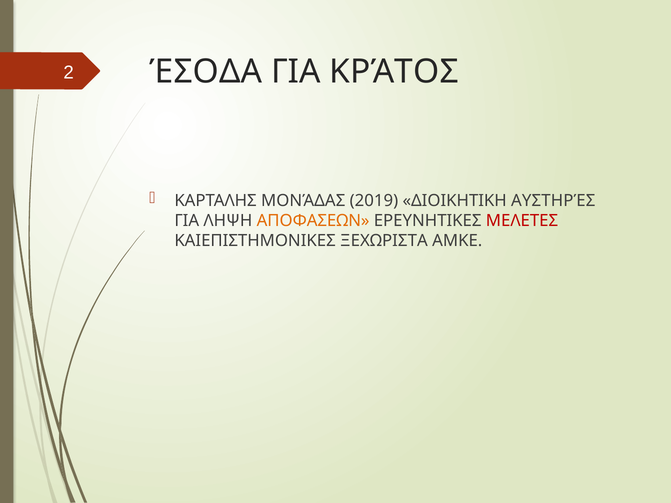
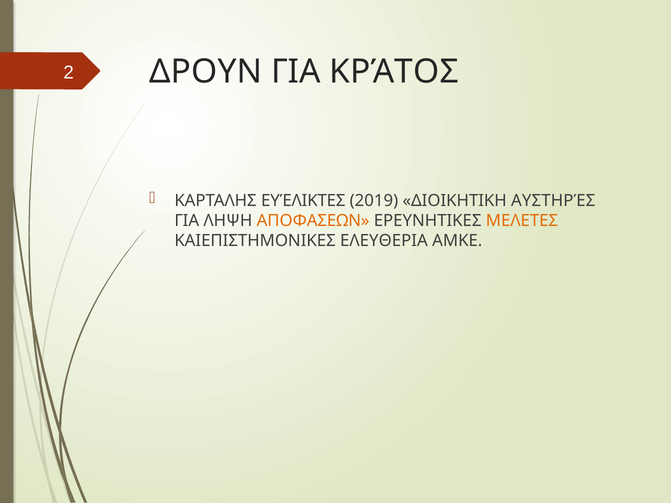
ΈΣΟΔΑ: ΈΣΟΔΑ -> ΔΡΟΥΝ (206, 72)
ΜΟΝΆΔΑΣ: ΜΟΝΆΔΑΣ -> ΕΥΈΛΙΚΤΕΣ (303, 201)
ΜΕΛΕΤΕΣ colour: red -> orange (522, 221)
ΞΕΧΩΡΙΣΤΑ: ΞΕΧΩΡΙΣΤΑ -> ΕΛΕΥΘΕΡΙΑ (384, 241)
